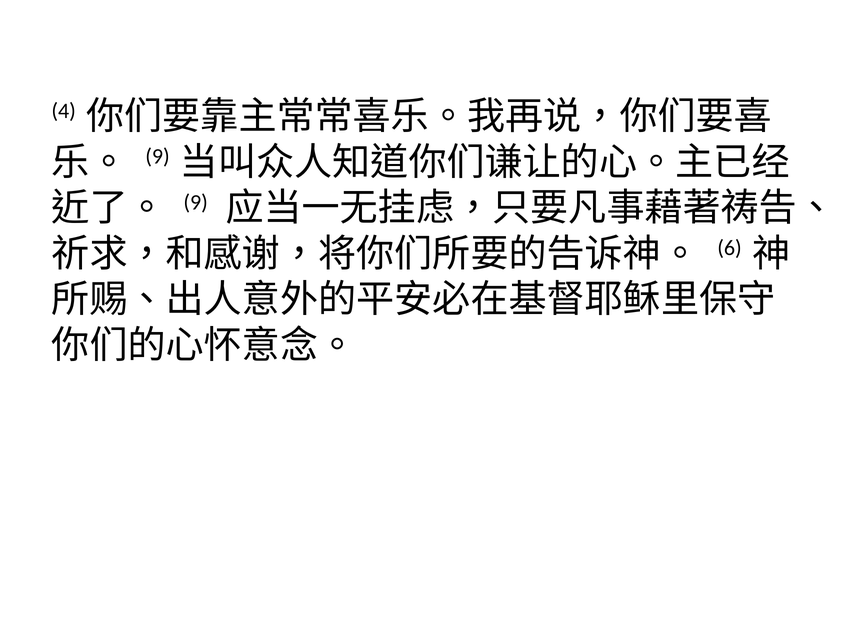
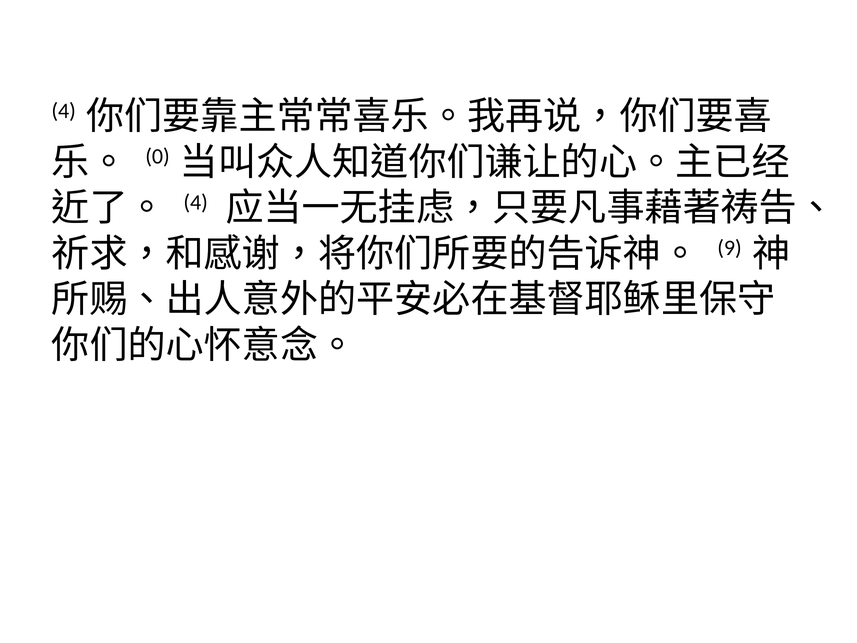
9: 9 -> 0 (157, 157)
9: 9 -> 4 (196, 202)
6: 6 -> 9 (730, 248)
